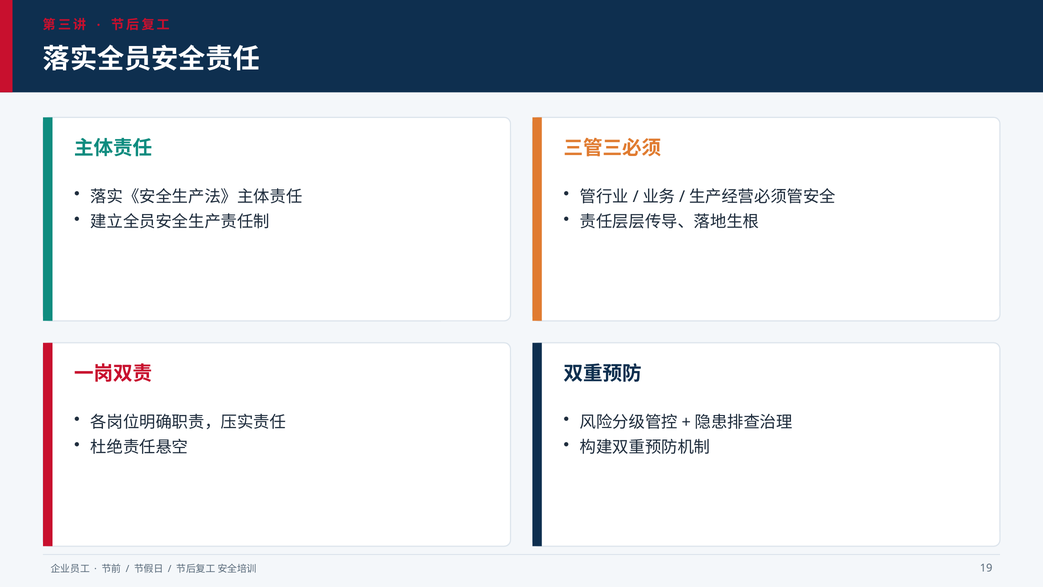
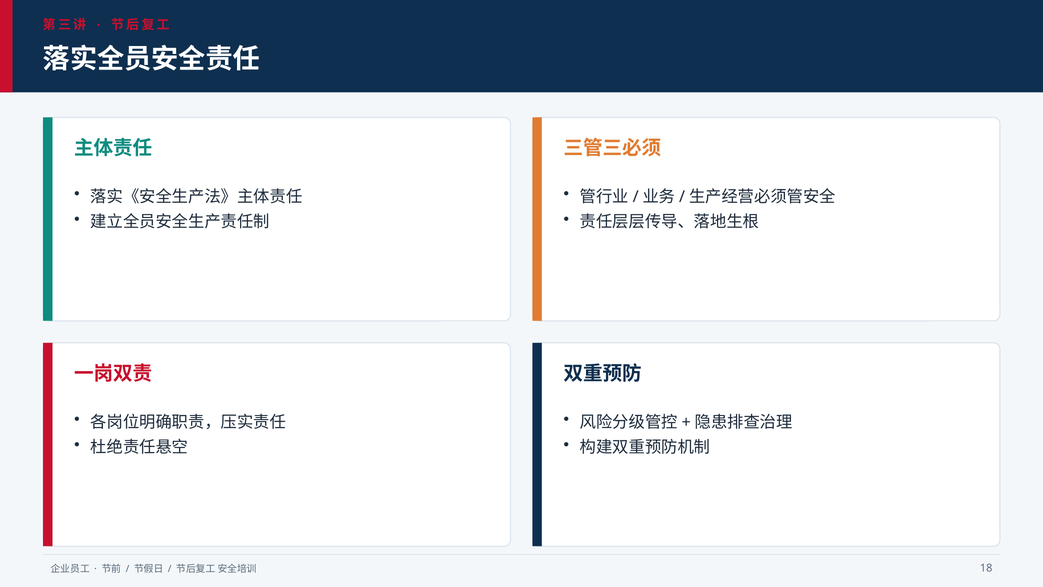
19: 19 -> 18 (986, 568)
